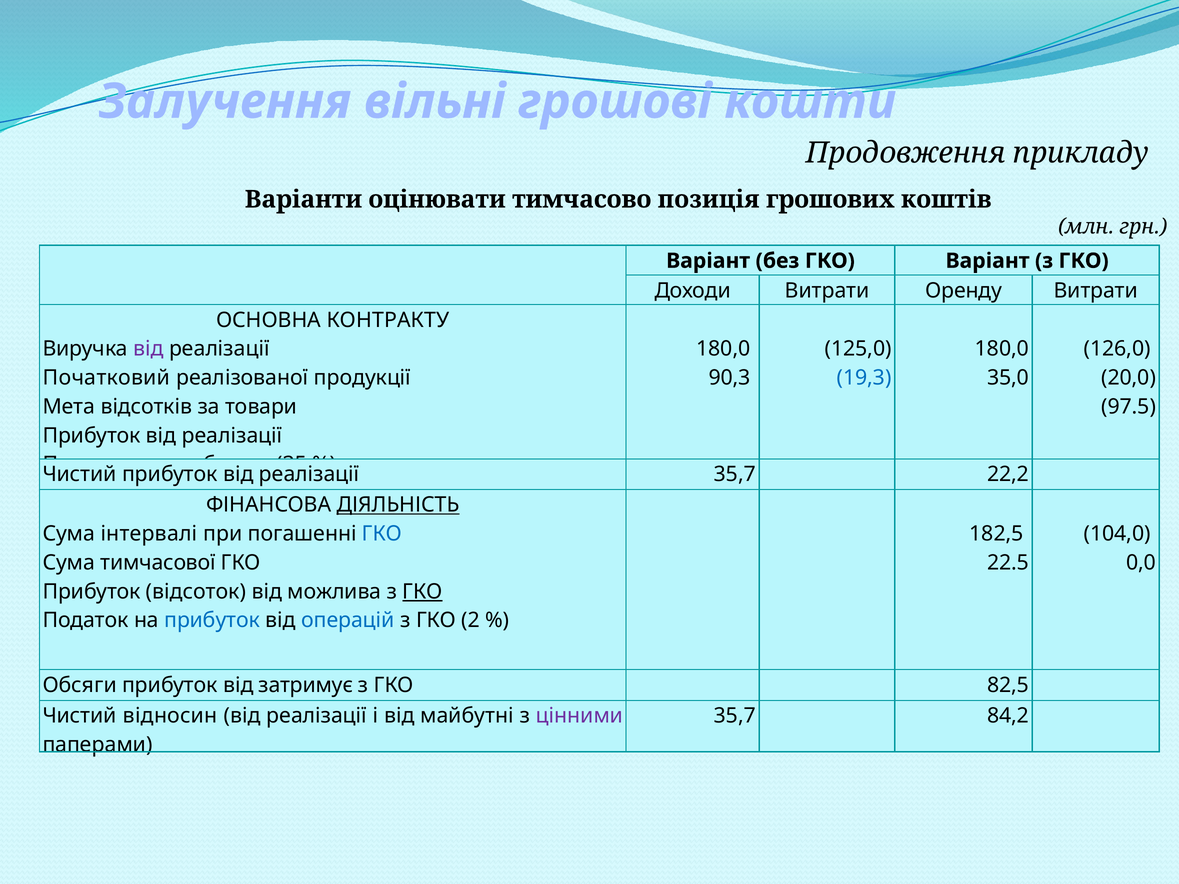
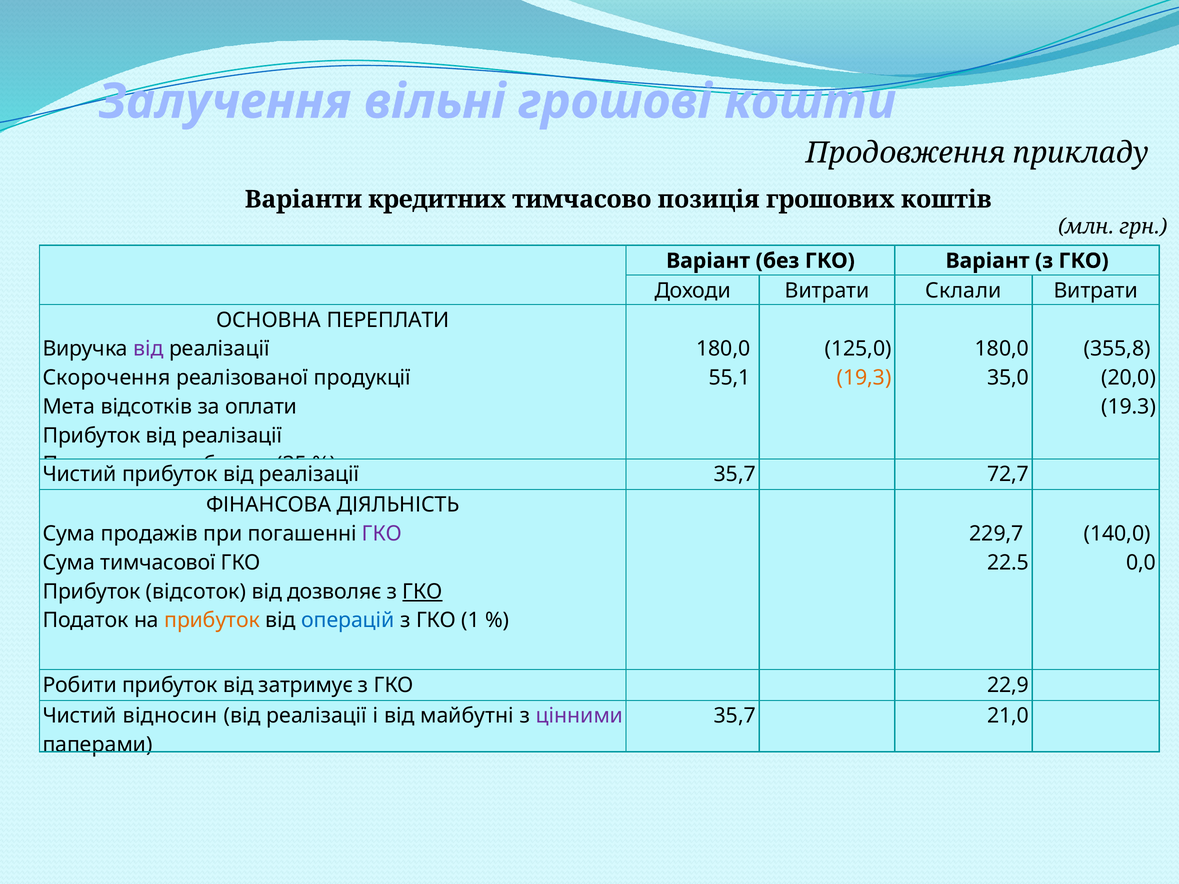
оцінювати: оцінювати -> кредитних (437, 199)
Оренду: Оренду -> Склали (963, 291)
КОНТРАКТУ: КОНТРАКТУ -> ПЕРЕПЛАТИ (388, 320)
126,0: 126,0 -> 355,8 (1117, 349)
Початковий: Початковий -> Скорочення (106, 378)
90,3: 90,3 -> 55,1 (730, 378)
19,3 colour: blue -> orange (864, 378)
товари: товари -> оплати (261, 407)
97.5: 97.5 -> 19.3 (1129, 407)
22,2: 22,2 -> 72,7 (1008, 475)
ДІЯЛЬНІСТЬ underline: present -> none (398, 505)
інтервалі: інтервалі -> продажів (149, 534)
ГКО colour: blue -> purple (382, 534)
182,5: 182,5 -> 229,7 (996, 534)
104,0: 104,0 -> 140,0 (1117, 534)
можлива: можлива -> дозволяє (334, 592)
прибуток colour: blue -> orange (212, 621)
2: 2 -> 1 (471, 621)
Обсяги: Обсяги -> Робити (80, 685)
82,5: 82,5 -> 22,9 (1008, 685)
84,2: 84,2 -> 21,0 (1008, 716)
